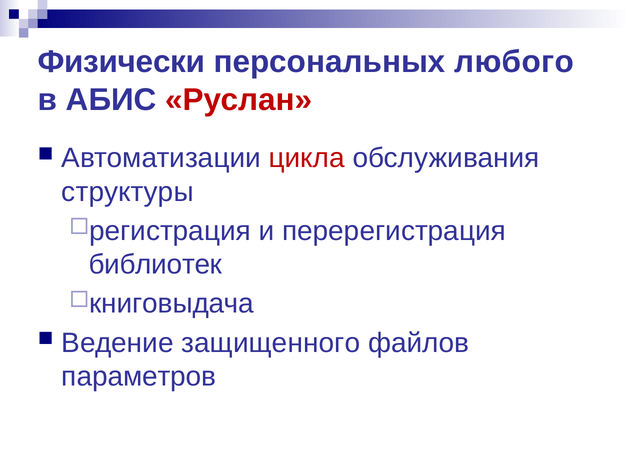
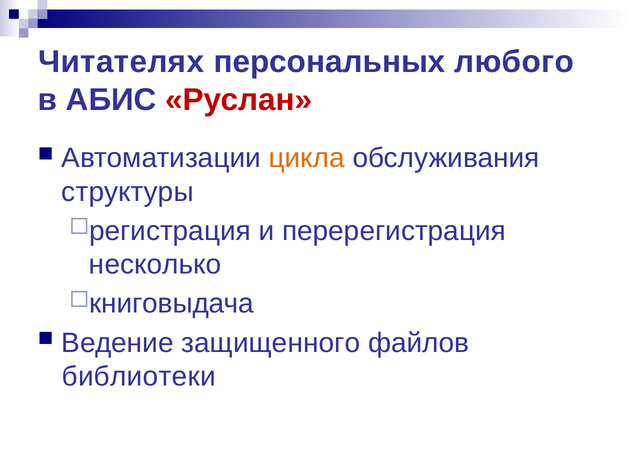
Физически: Физически -> Читателях (121, 62)
цикла colour: red -> orange (307, 158)
библиотек: библиотек -> несколько (155, 265)
параметров: параметров -> библиотеки (139, 377)
